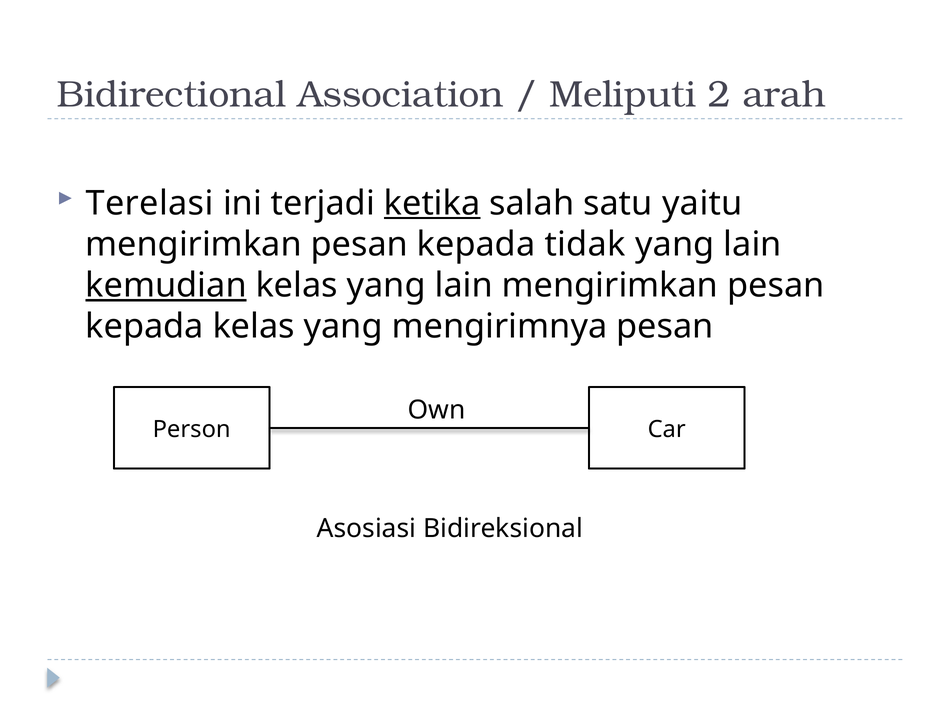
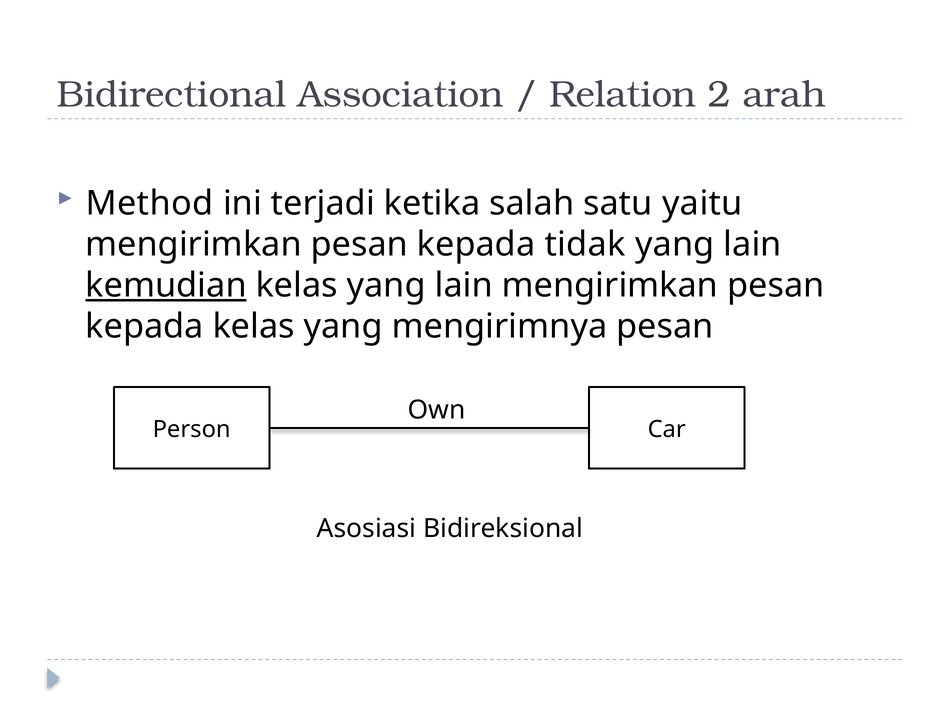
Meliputi: Meliputi -> Relation (623, 94)
Terelasi: Terelasi -> Method (150, 203)
ketika underline: present -> none (432, 203)
